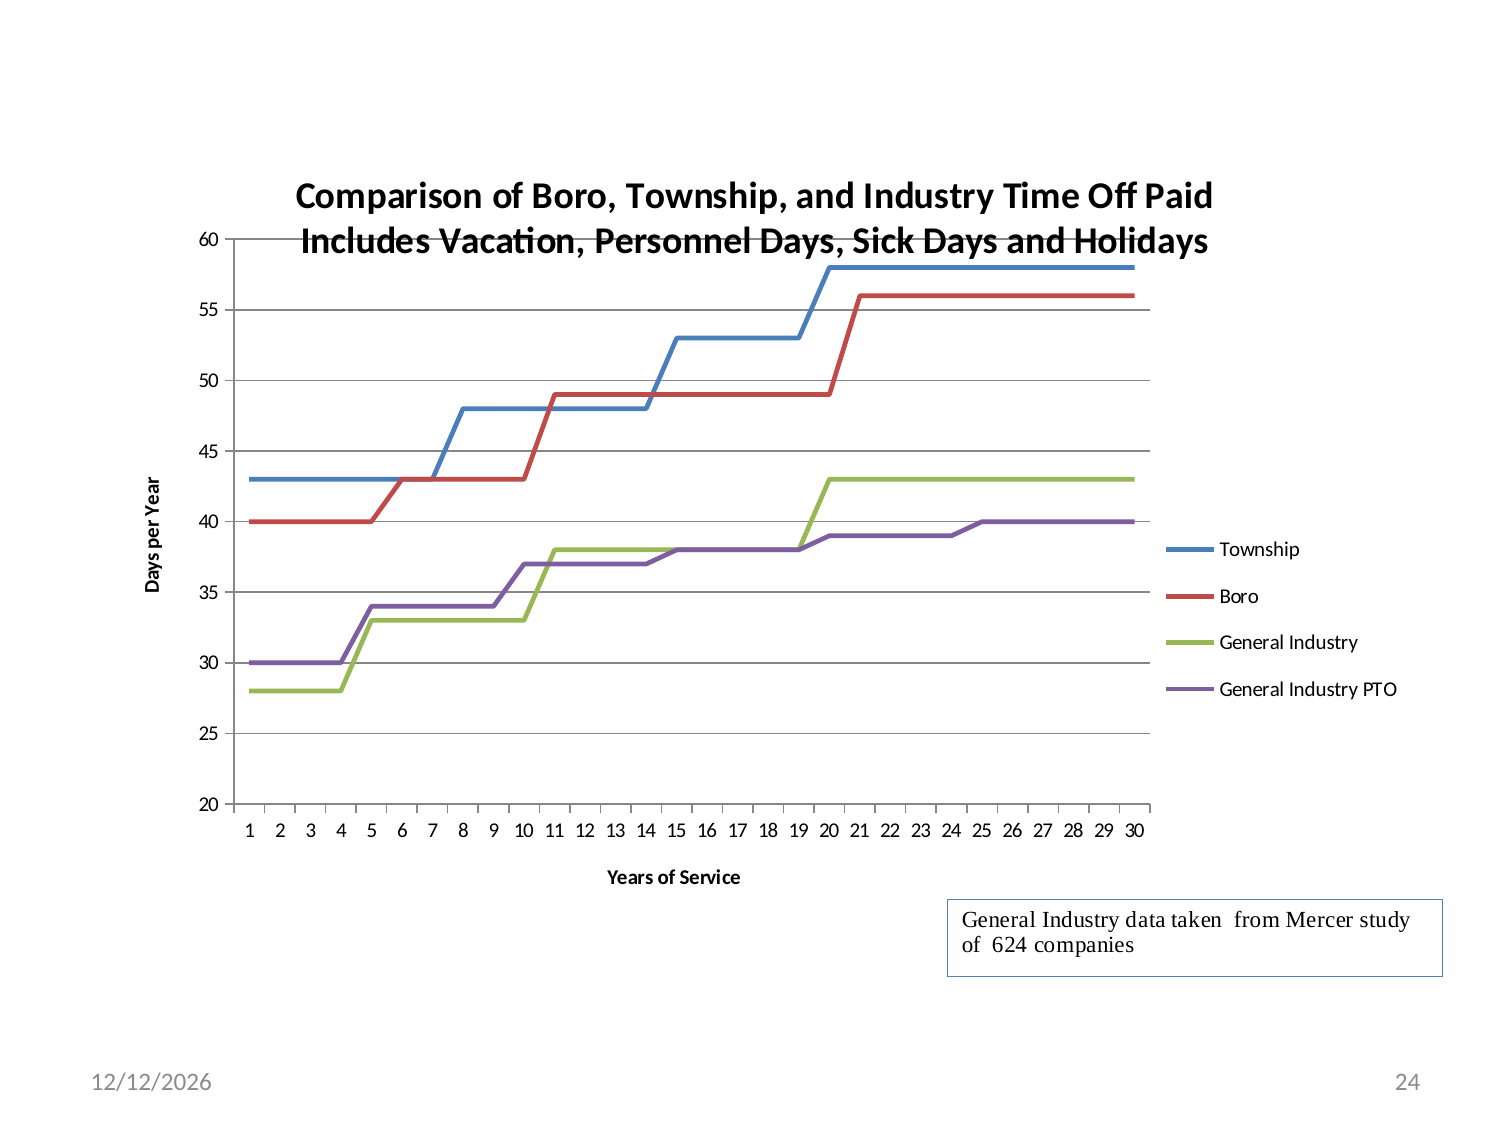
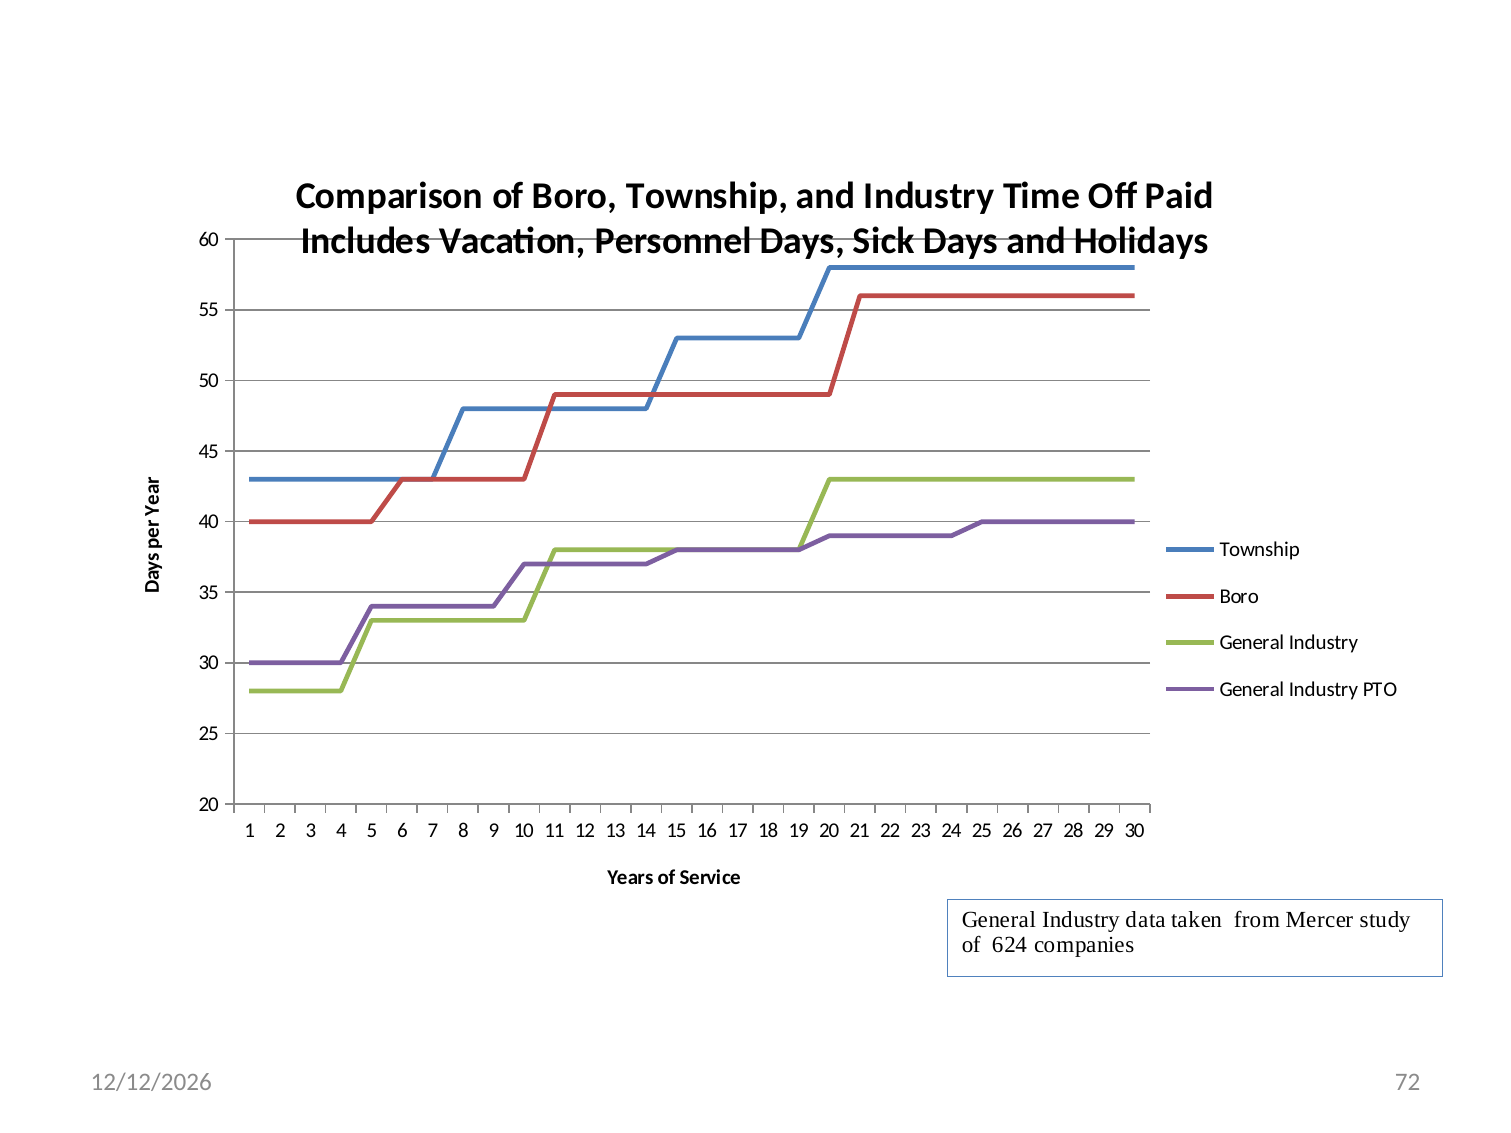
24: 24 -> 72 (1408, 1082)
